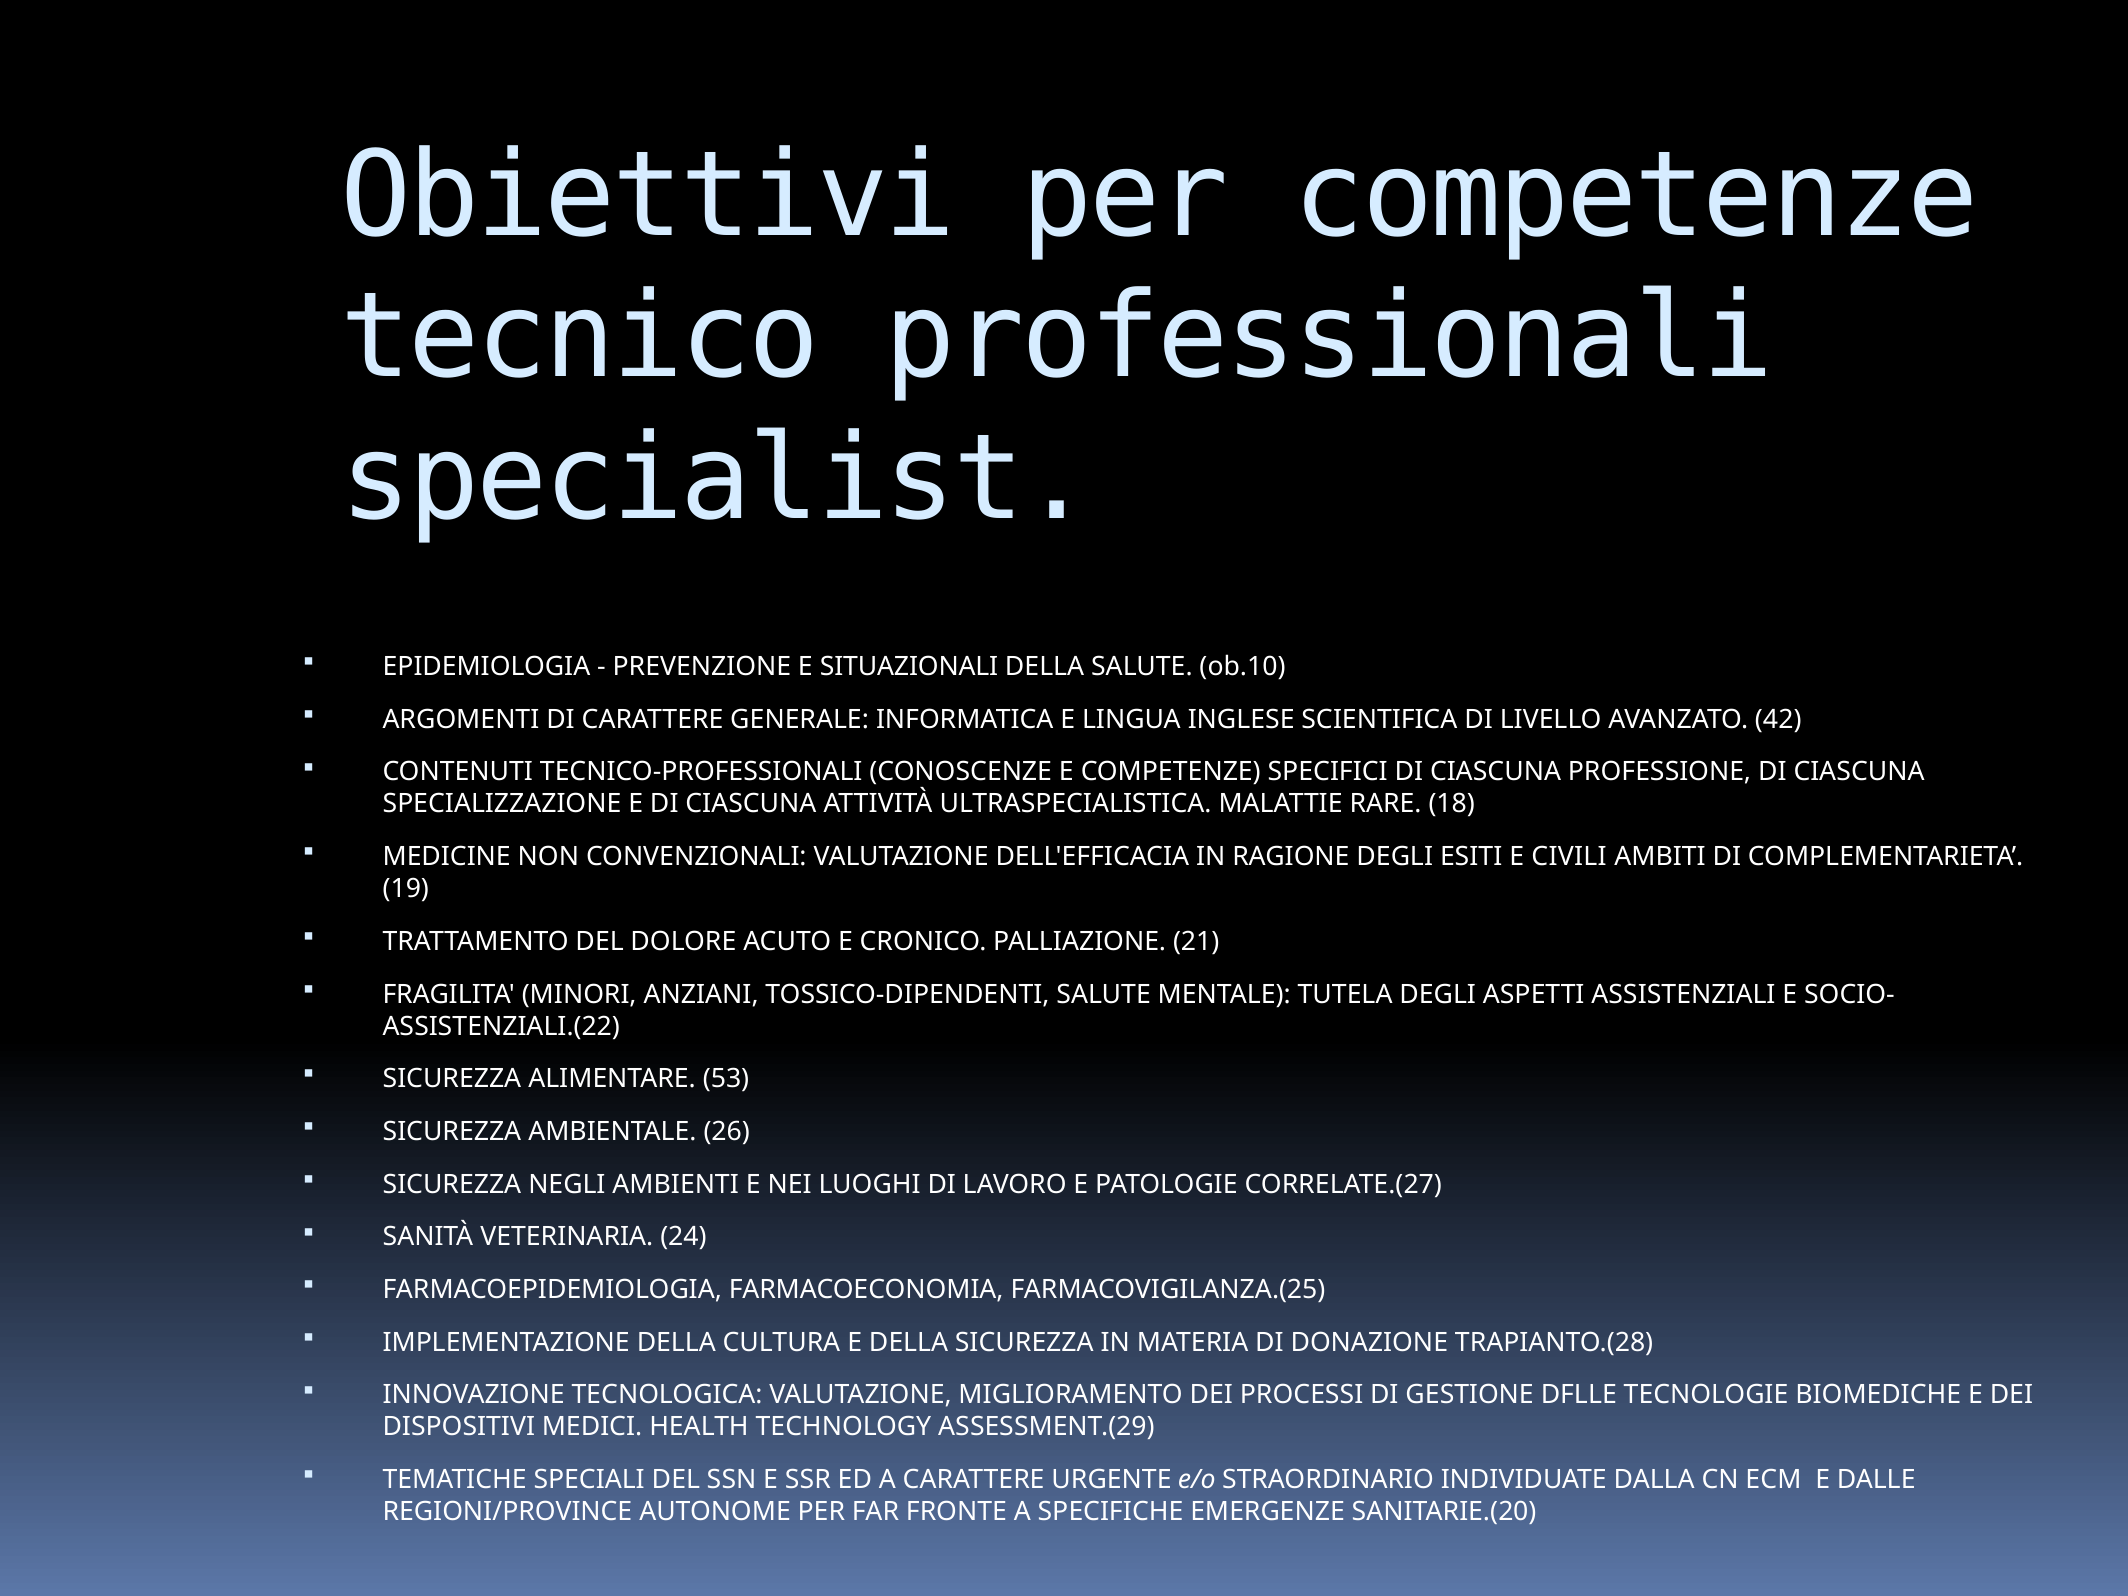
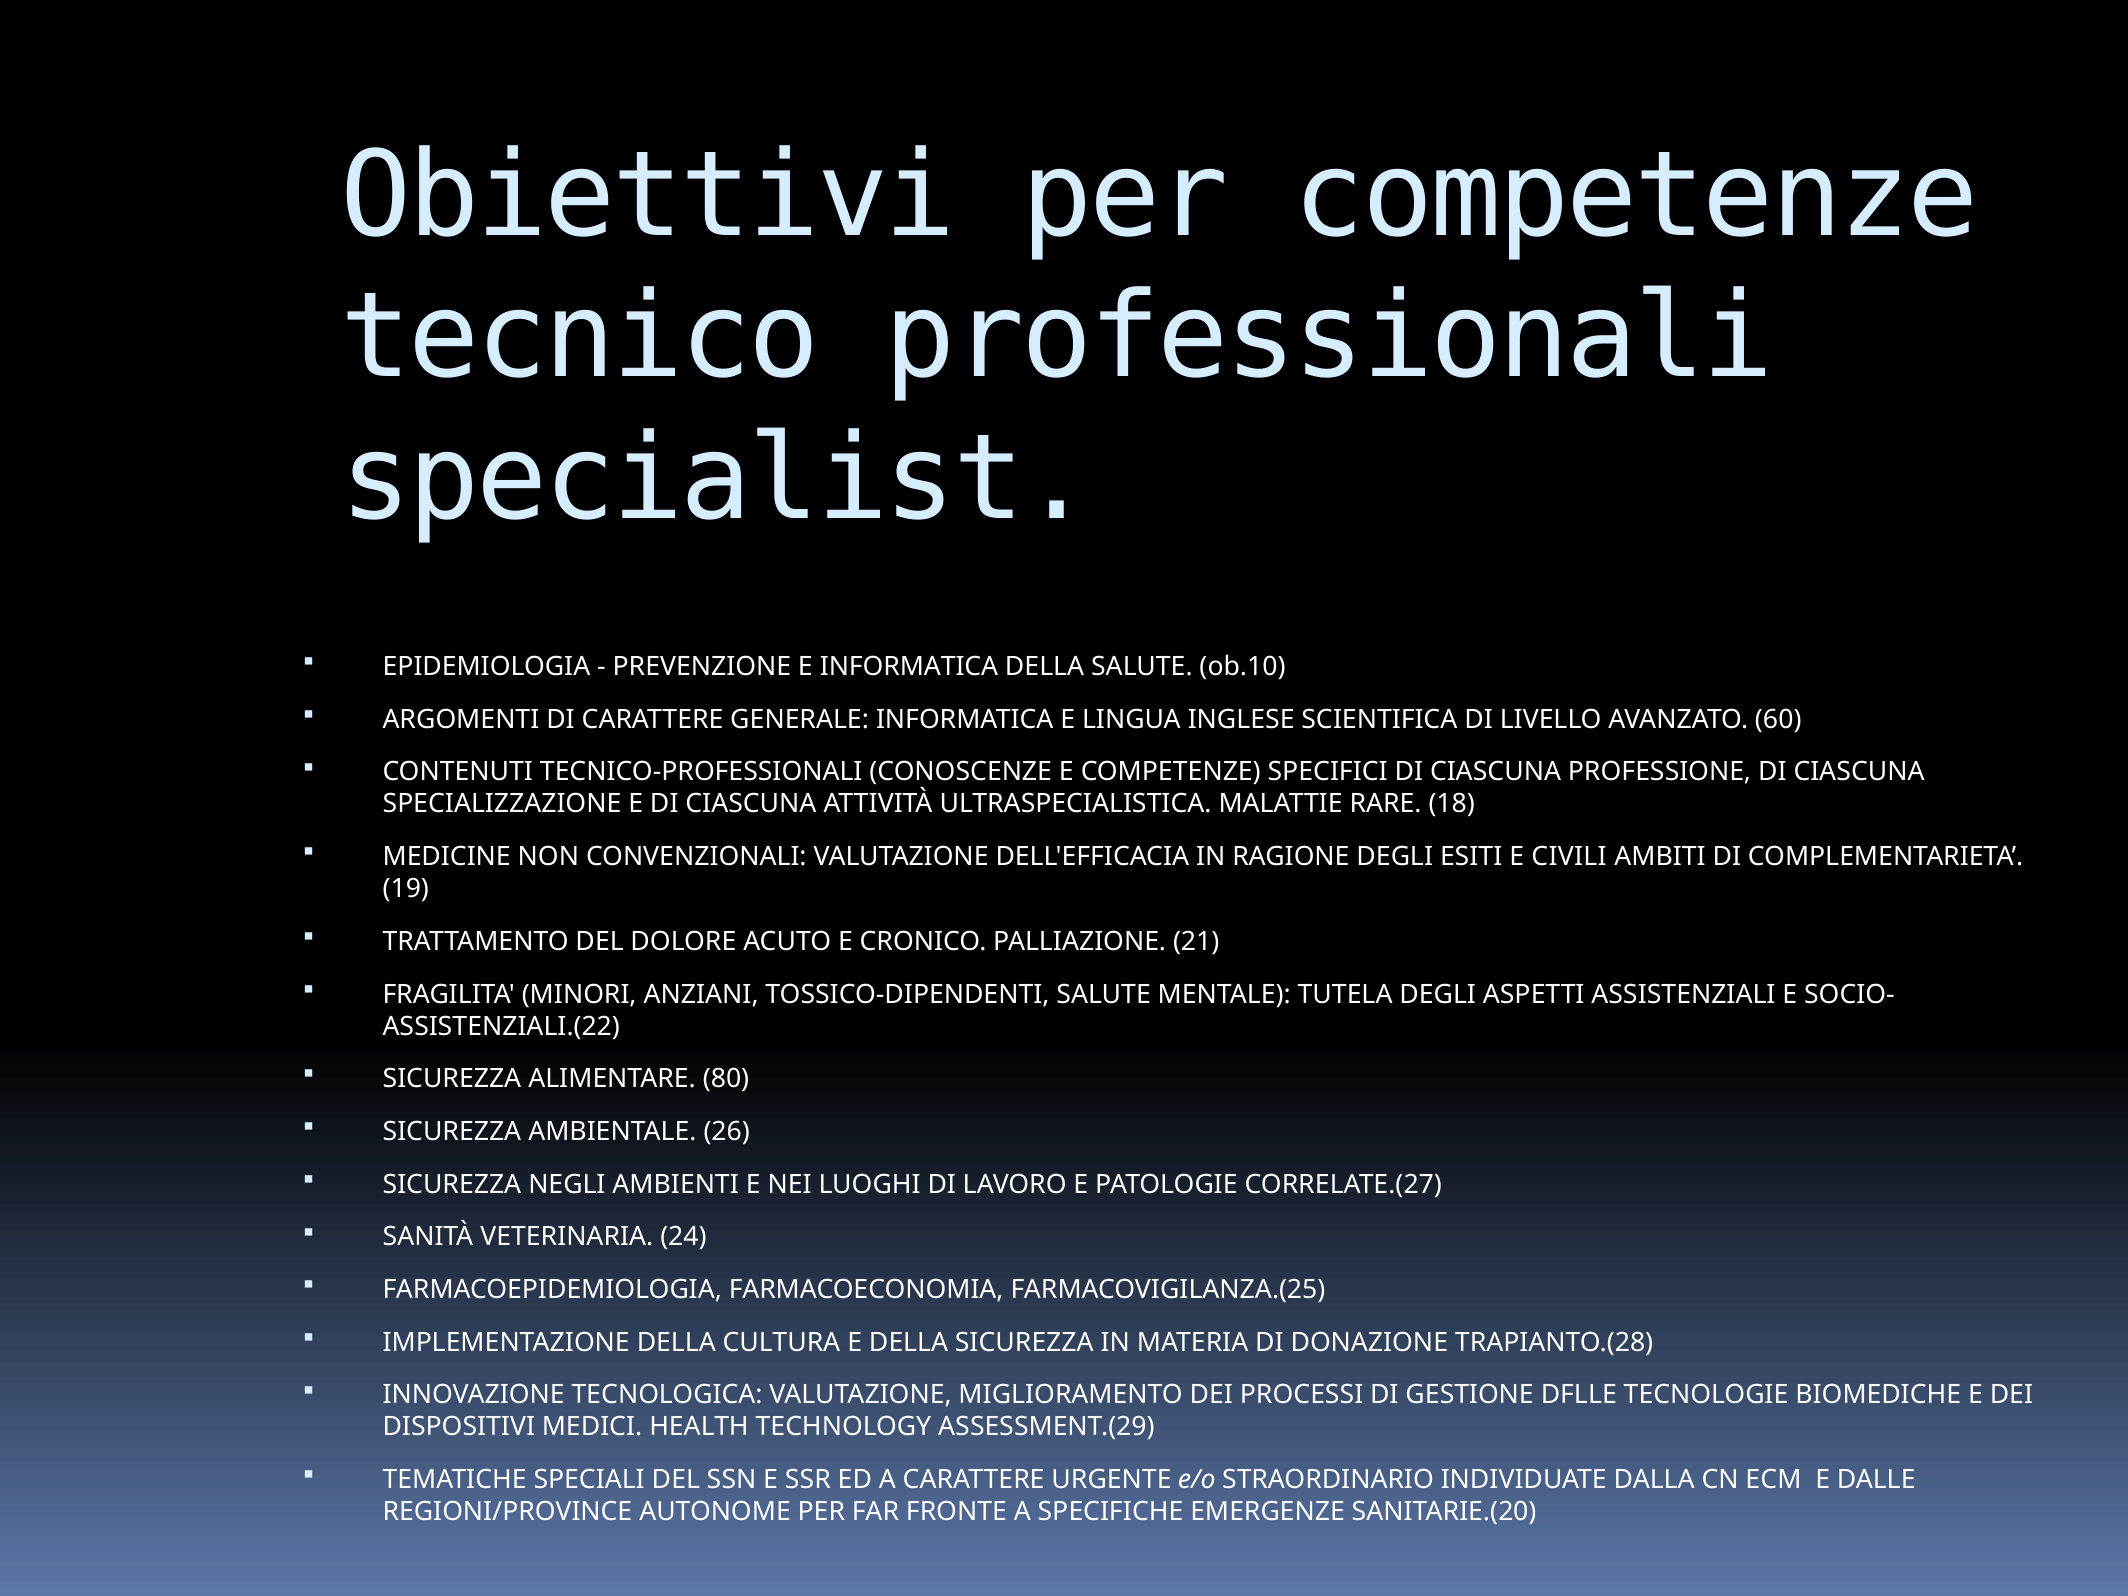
E SITUAZIONALI: SITUAZIONALI -> INFORMATICA (909, 667)
42: 42 -> 60 (1778, 719)
53: 53 -> 80 (726, 1079)
